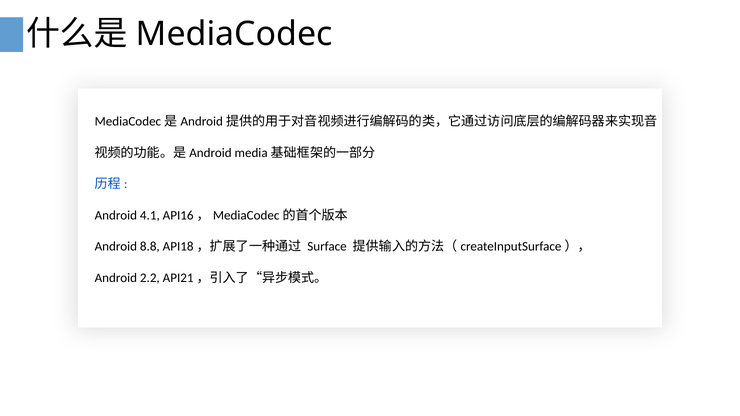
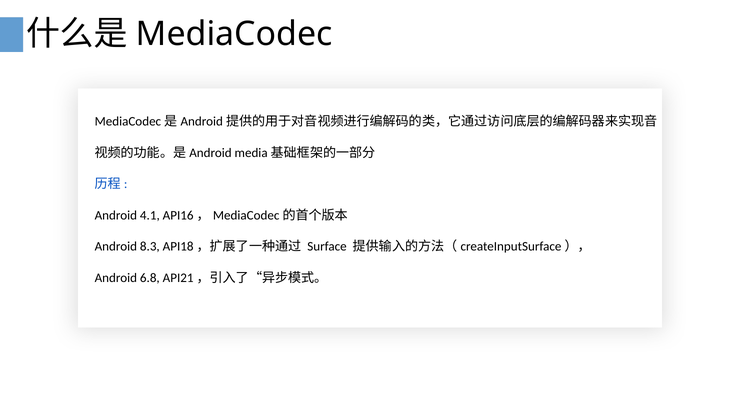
8.8: 8.8 -> 8.3 (150, 247)
2.2: 2.2 -> 6.8 (150, 278)
